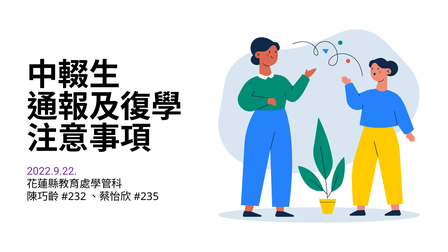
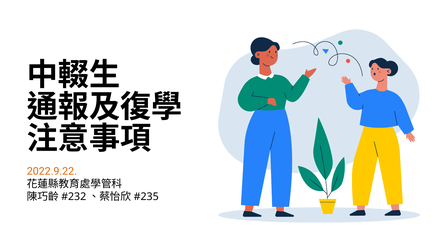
2022.9.22 colour: purple -> orange (52, 171)
